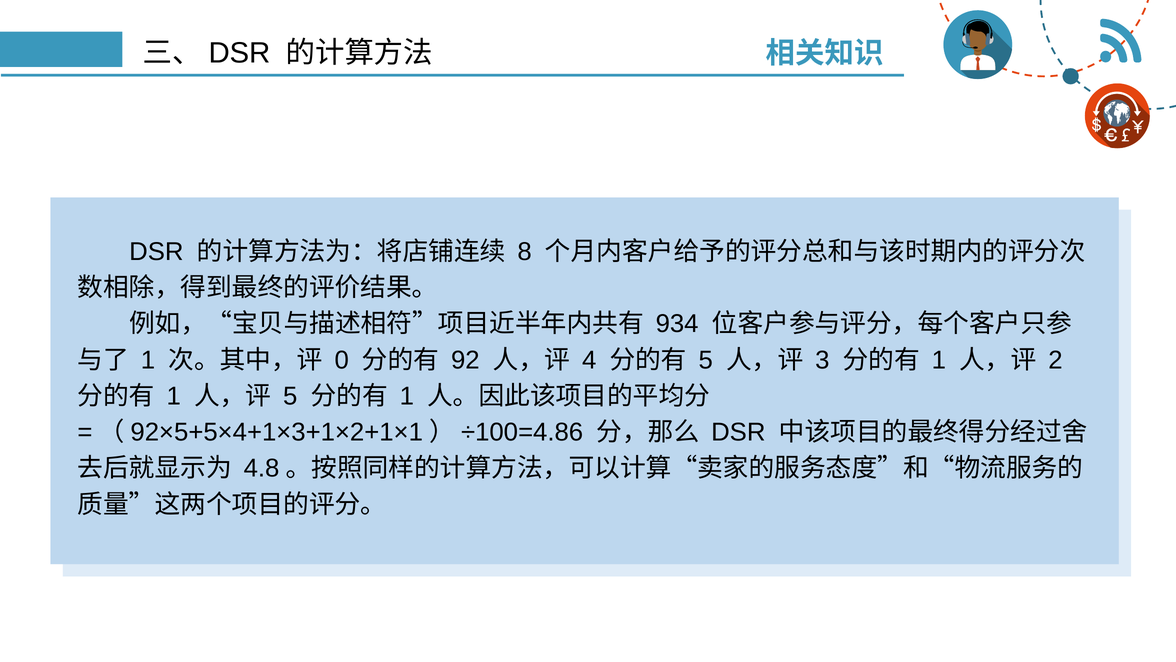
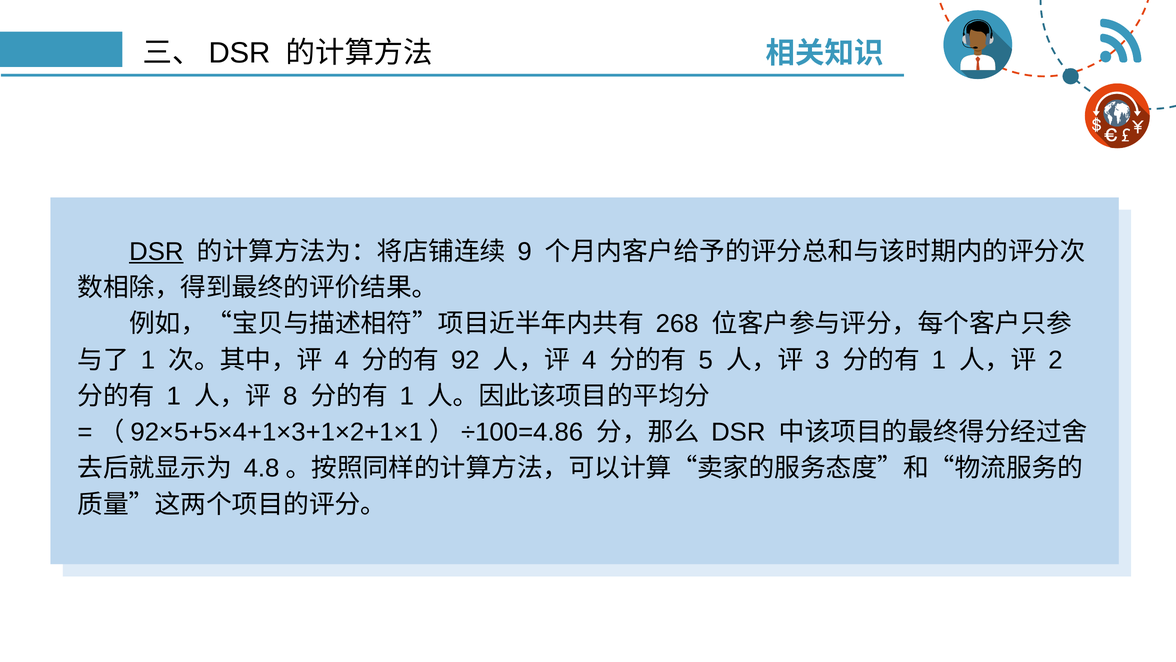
DSR underline: none -> present (156, 252)
8: 8 -> 9 (525, 252)
934: 934 -> 268 (677, 324)
0: 0 -> 4 (342, 360)
5: 5 -> 8 (290, 396)
